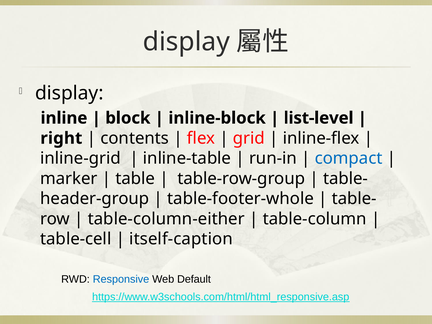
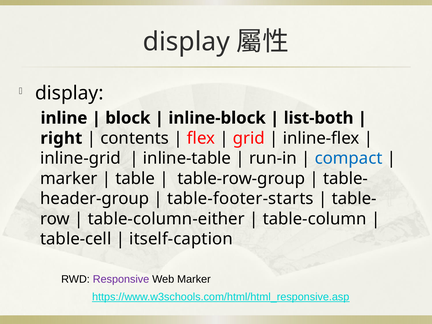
list-level: list-level -> list-both (319, 118)
table-footer-whole: table-footer-whole -> table-footer-starts (240, 199)
Responsive colour: blue -> purple (121, 279)
Web Default: Default -> Marker (194, 279)
